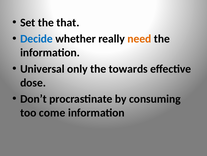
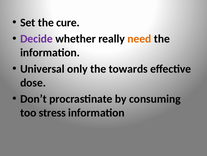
that: that -> cure (68, 23)
Decide colour: blue -> purple (36, 39)
come: come -> stress (52, 112)
